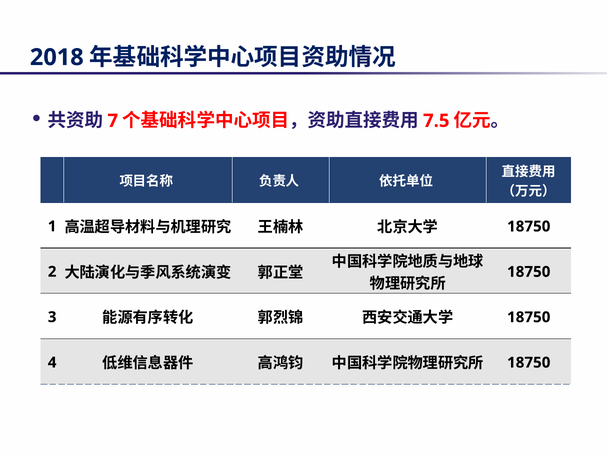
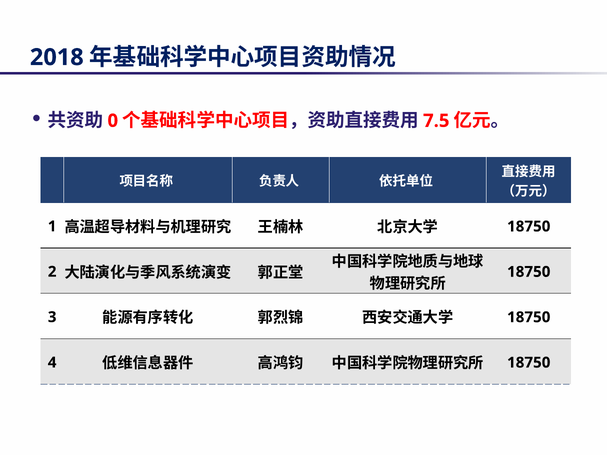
7: 7 -> 0 (113, 121)
